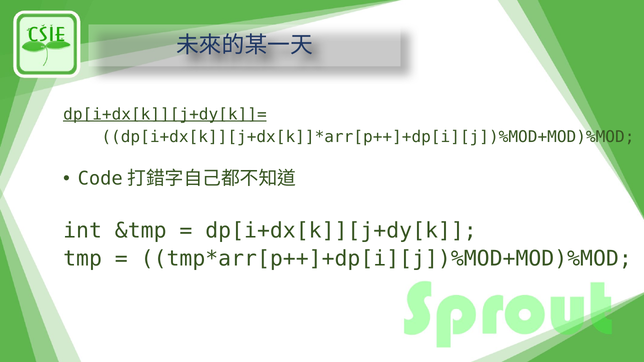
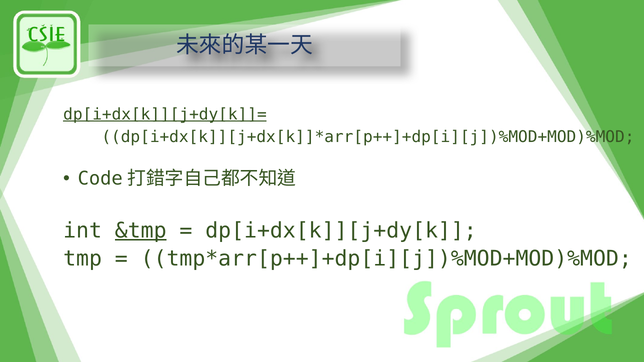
&tmp underline: none -> present (141, 231)
